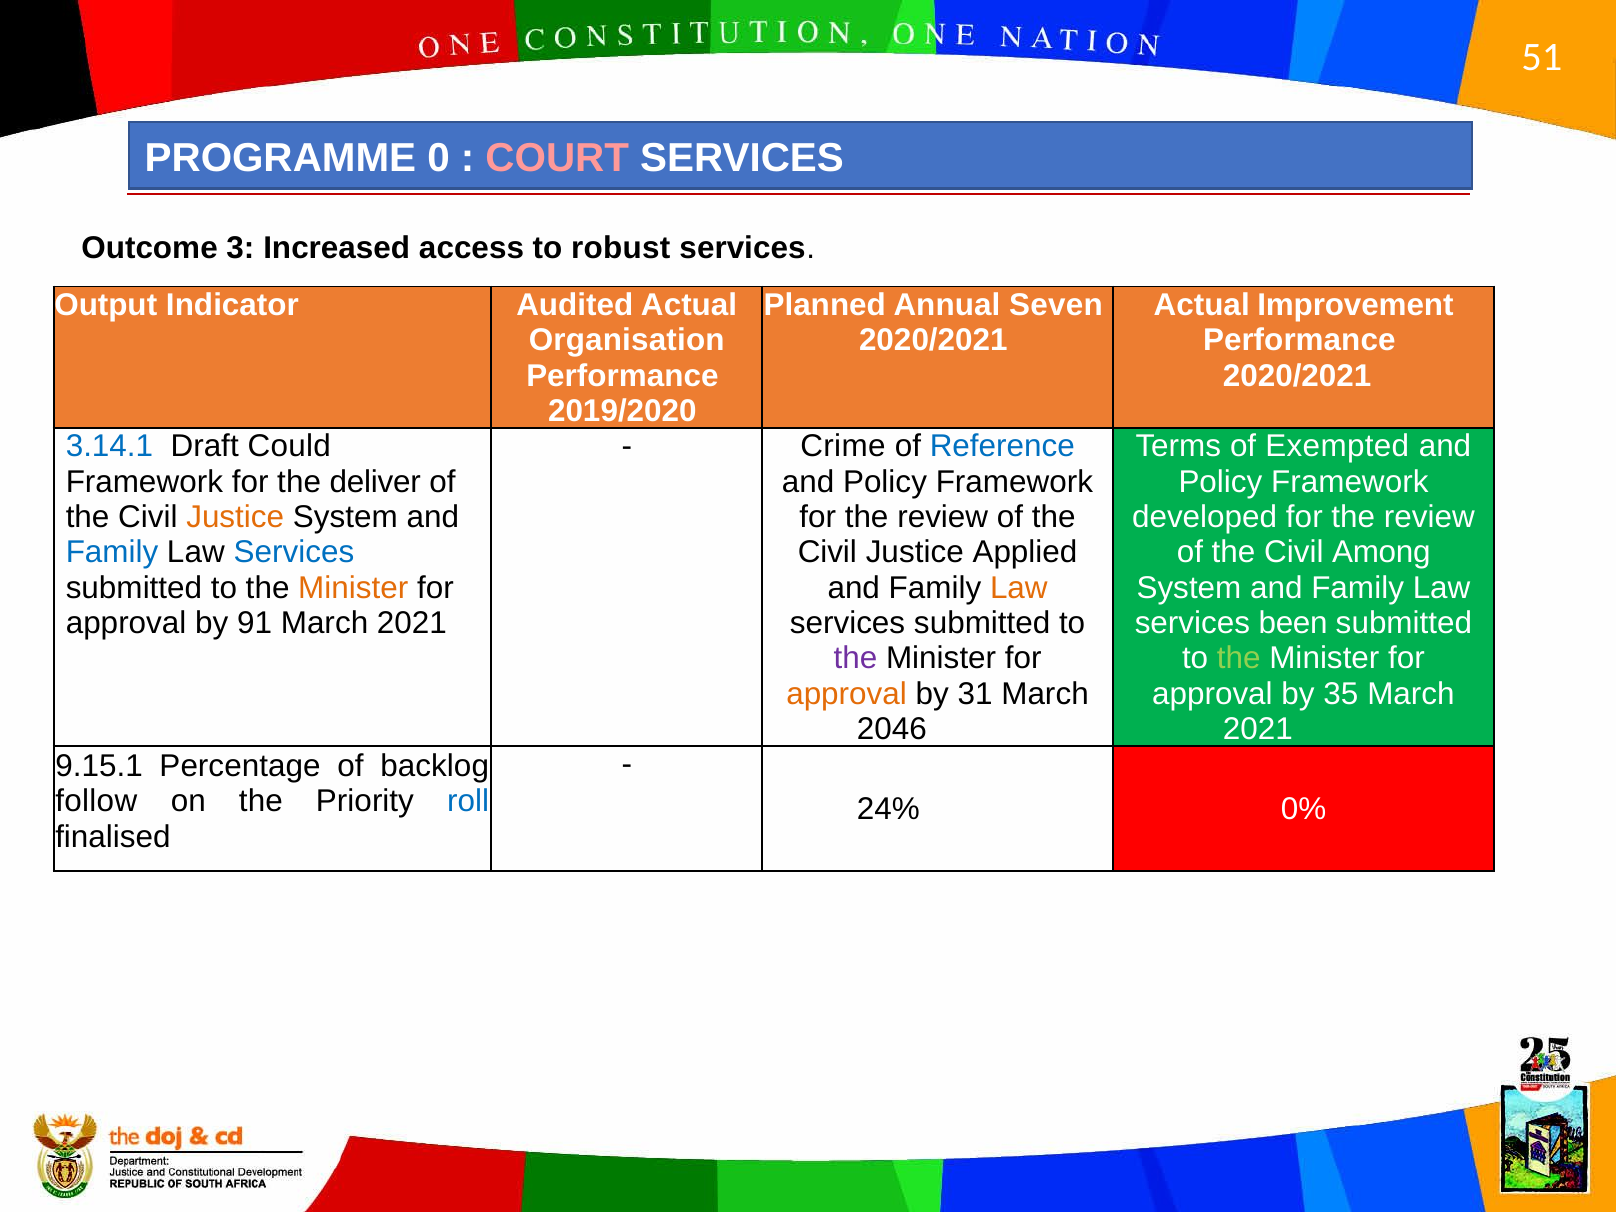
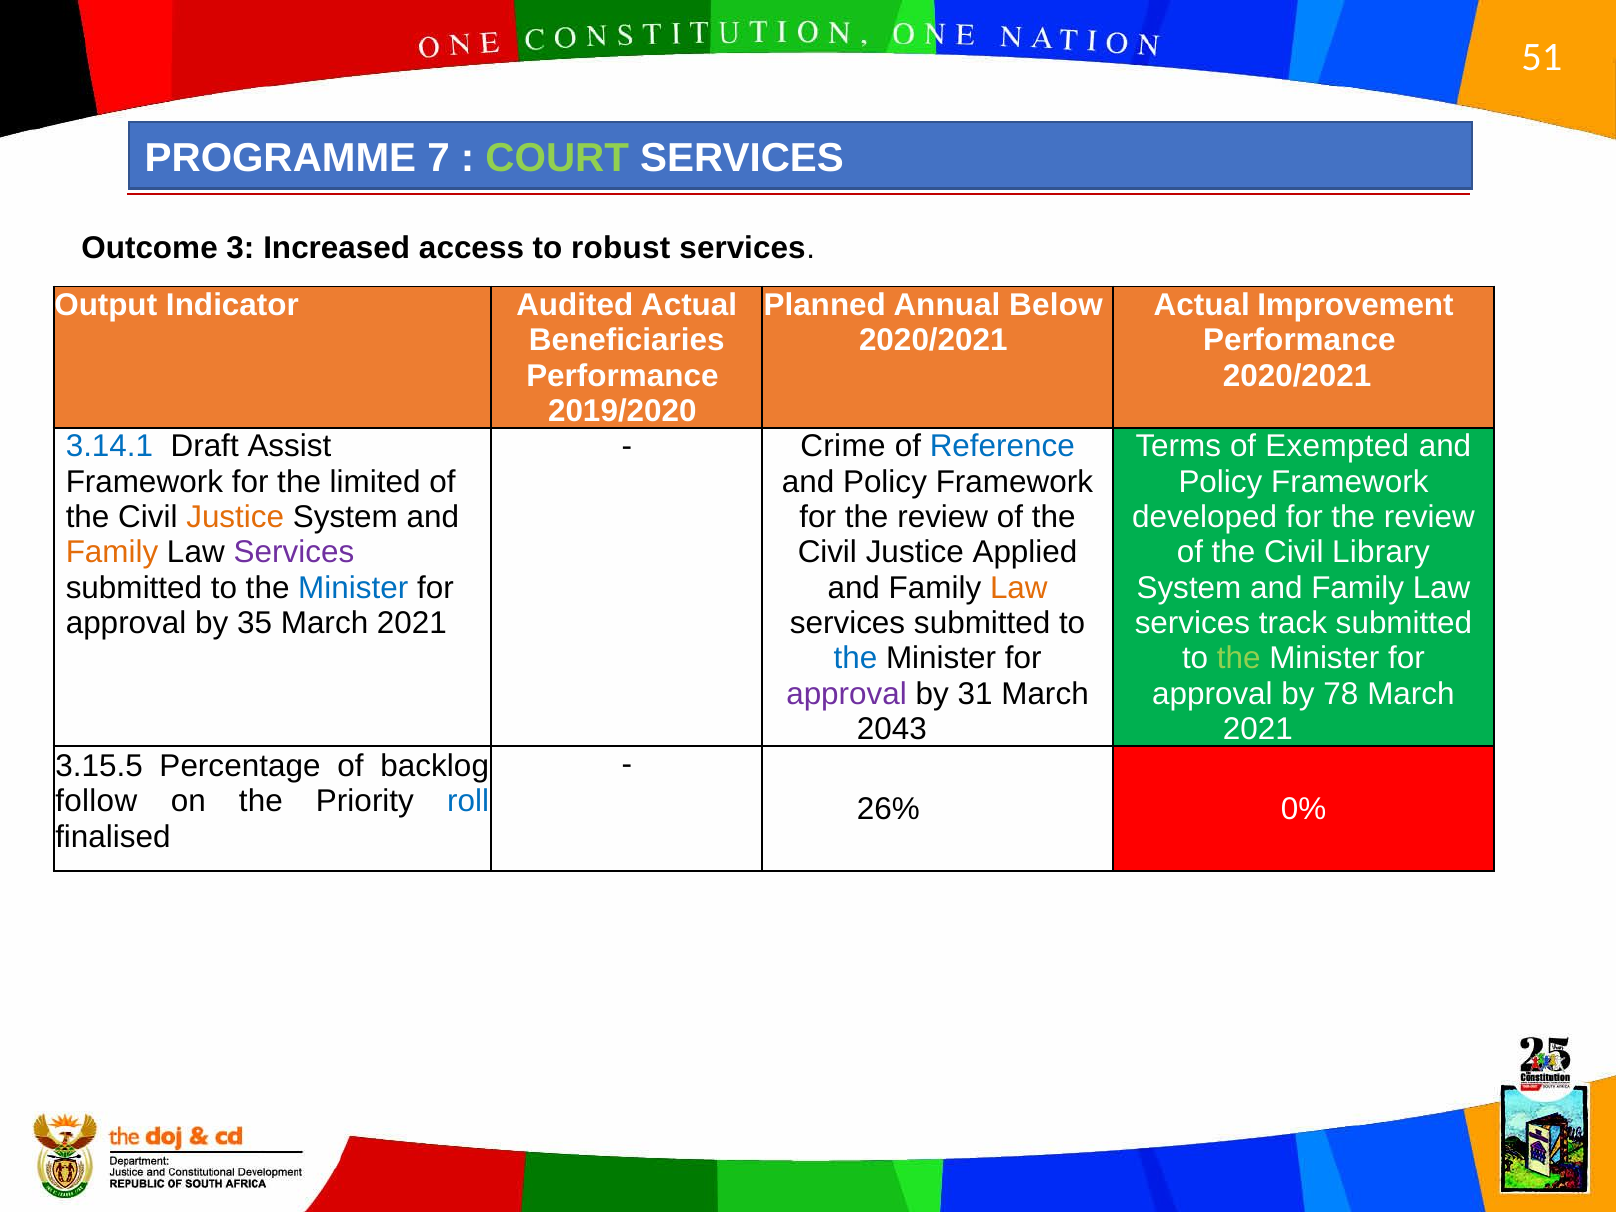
0: 0 -> 7 (439, 158)
COURT colour: pink -> light green (557, 158)
Seven: Seven -> Below (1056, 305)
Organisation: Organisation -> Beneficiaries (627, 341)
Could: Could -> Assist (289, 447)
deliver: deliver -> limited (375, 482)
Family colour: blue -> orange (112, 552)
Services colour: blue -> purple (294, 552)
Among: Among -> Library (1381, 552)
Minister colour: orange -> blue (353, 588)
91: 91 -> 35 (255, 623)
been: been -> track (1293, 623)
the colour: purple -> blue (856, 658)
approval colour: orange -> purple (847, 694)
35: 35 -> 78 (1341, 694)
2046: 2046 -> 2043 (892, 729)
9.15.1: 9.15.1 -> 3.15.5 (99, 766)
24%: 24% -> 26% (888, 809)
